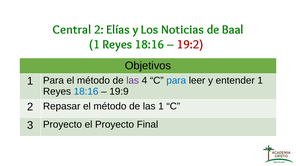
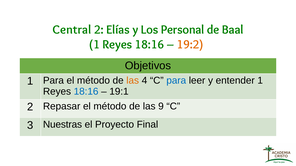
Noticias: Noticias -> Personal (183, 30)
19:2 colour: red -> orange (190, 45)
las colour: purple -> orange (133, 81)
19:9: 19:9 -> 19:1 (119, 92)
las 1: 1 -> 9 (161, 107)
3 Proyecto: Proyecto -> Nuestras (63, 125)
